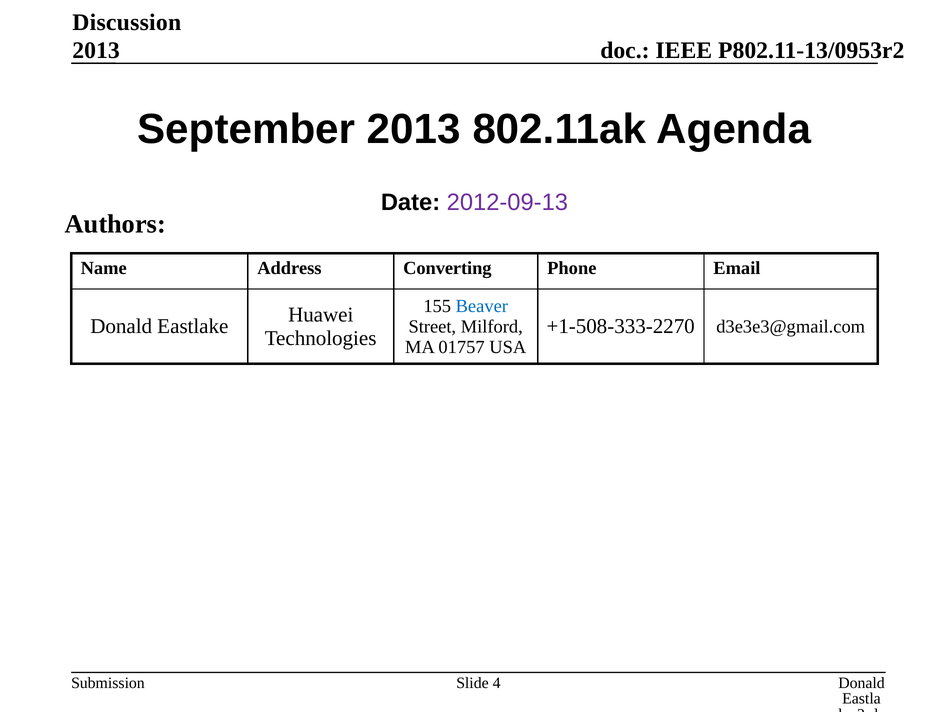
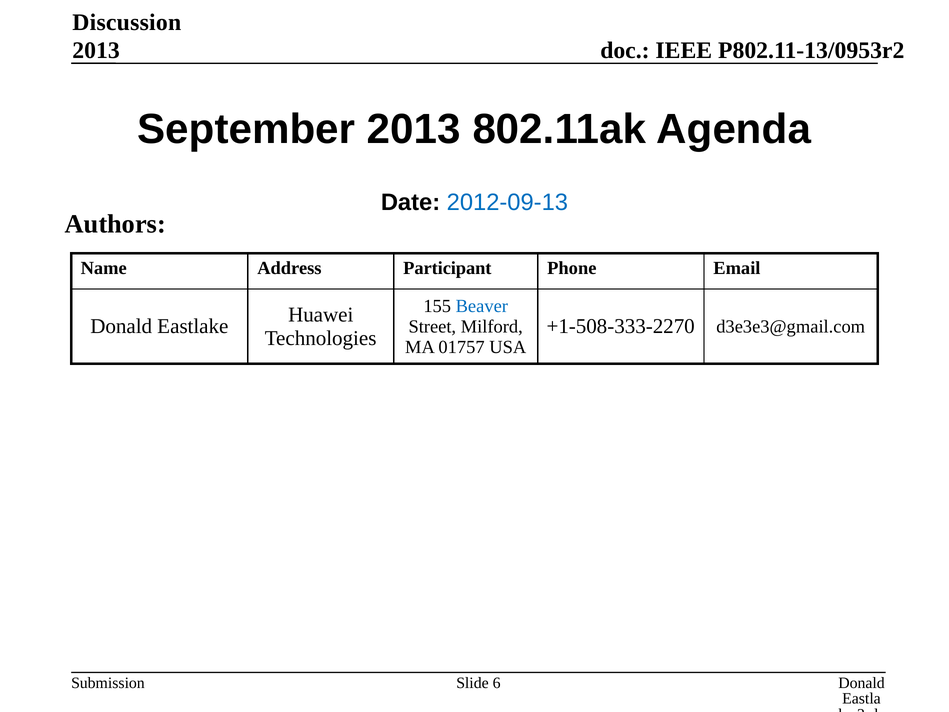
2012-09-13 colour: purple -> blue (507, 203)
Converting: Converting -> Participant (447, 268)
4: 4 -> 6 (497, 683)
